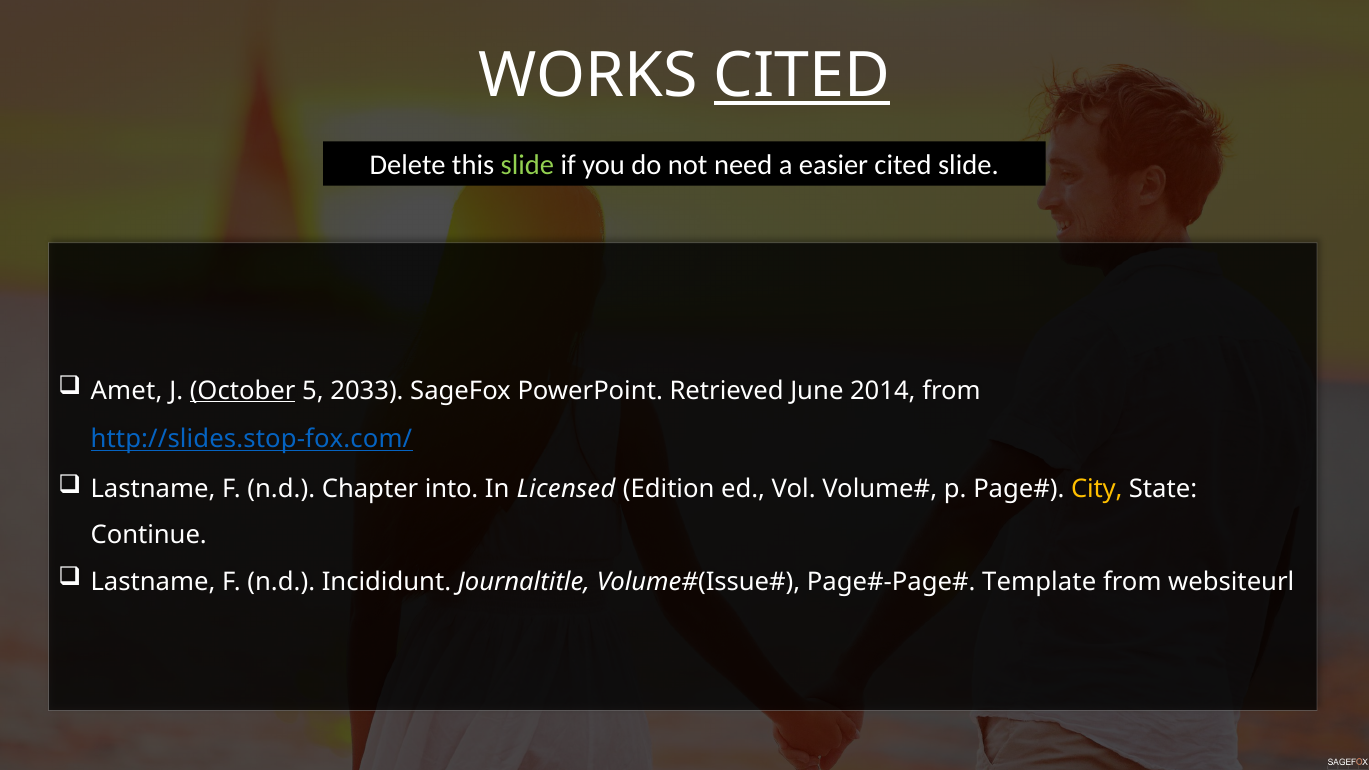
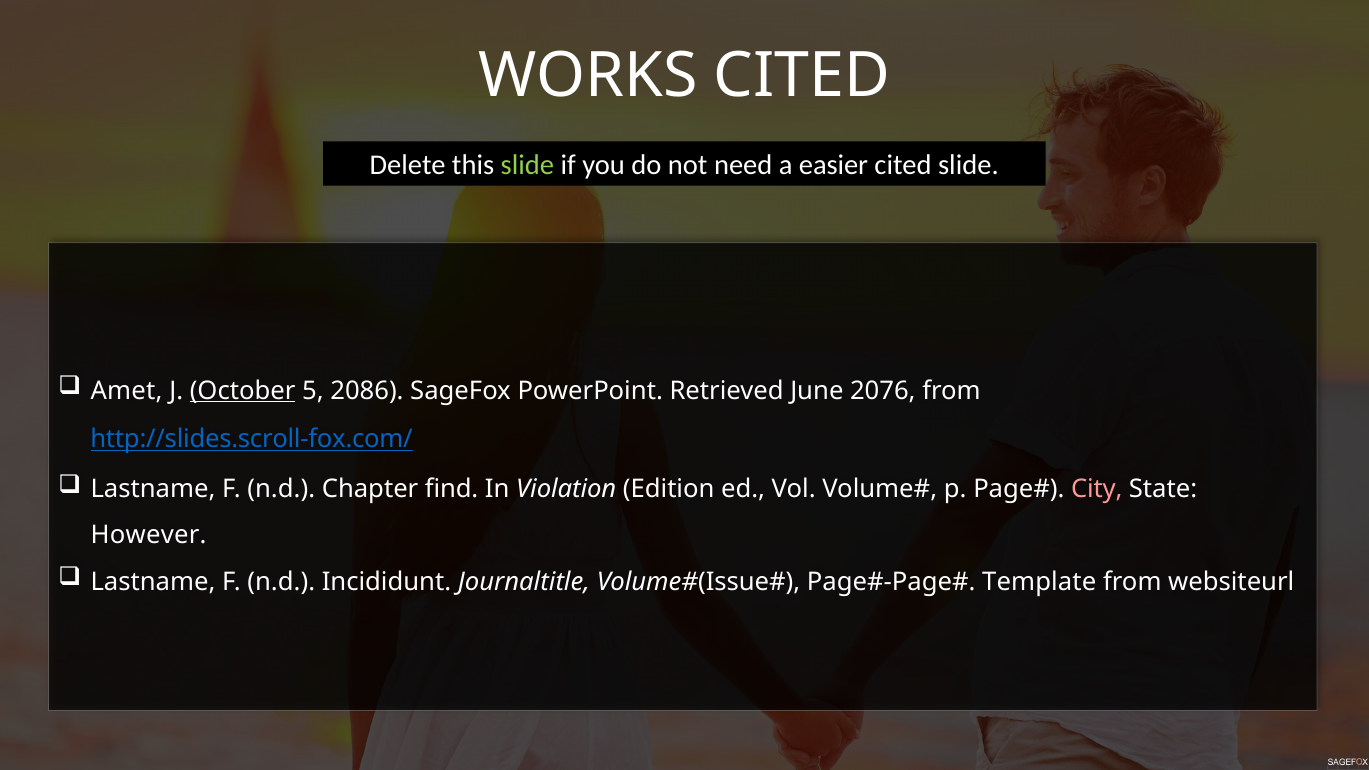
CITED underline: present -> none (802, 76)
2033: 2033 -> 2086 (367, 391)
2014: 2014 -> 2076 (883, 391)
http://slides.stop-fox.com/: http://slides.stop-fox.com/ -> http://slides.scroll-fox.com/ (252, 439)
into: into -> find (452, 489)
Licensed: Licensed -> Violation (566, 489)
City colour: yellow -> pink (1097, 489)
Continue: Continue -> However (149, 535)
